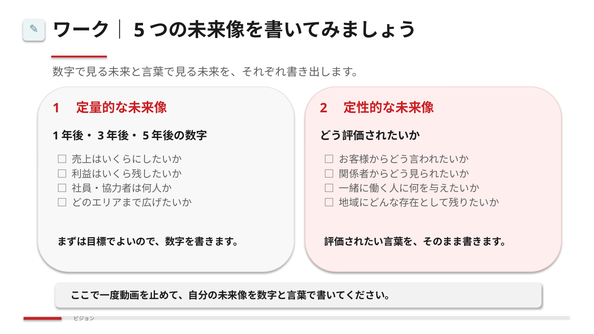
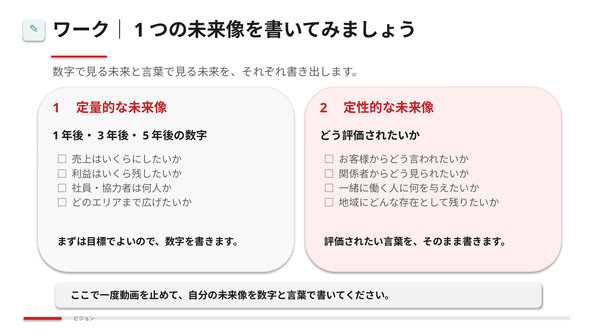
5: 5 -> 1 (139, 30)
